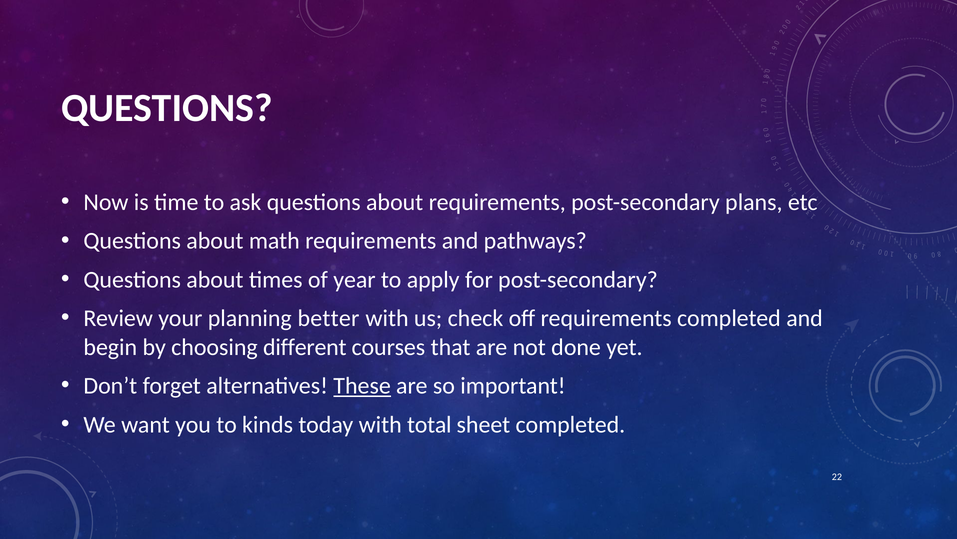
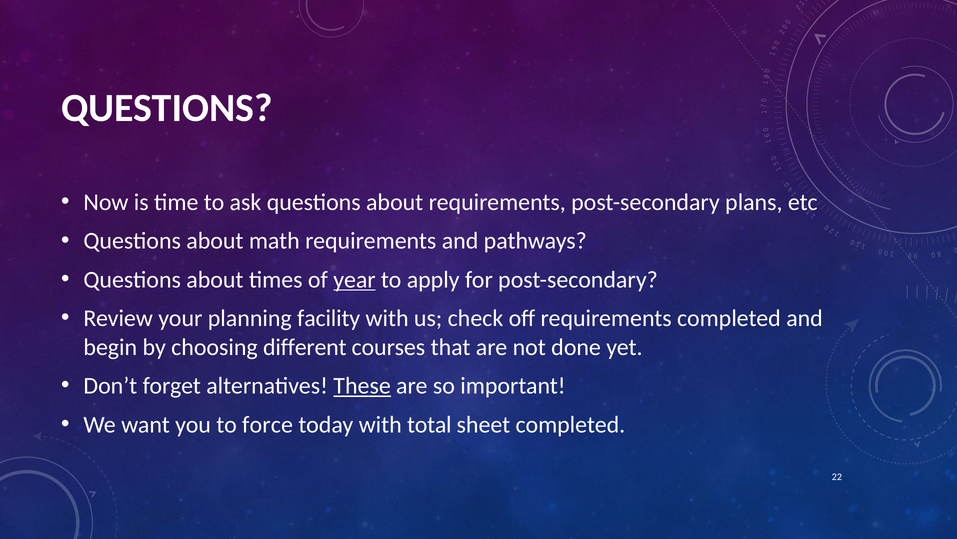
year underline: none -> present (354, 279)
better: better -> facility (329, 318)
kinds: kinds -> force (268, 424)
